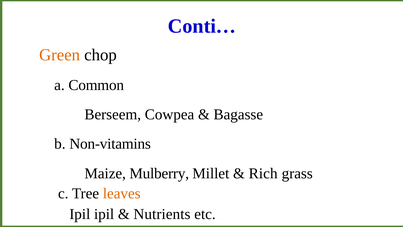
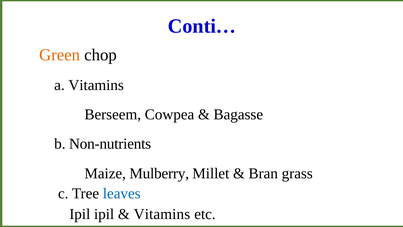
a Common: Common -> Vitamins (96, 85)
Non-vitamins: Non-vitamins -> Non-nutrients (110, 144)
Rich: Rich -> Bran (263, 173)
leaves colour: orange -> blue (122, 193)
Nutrients: Nutrients -> Vitamins (162, 214)
